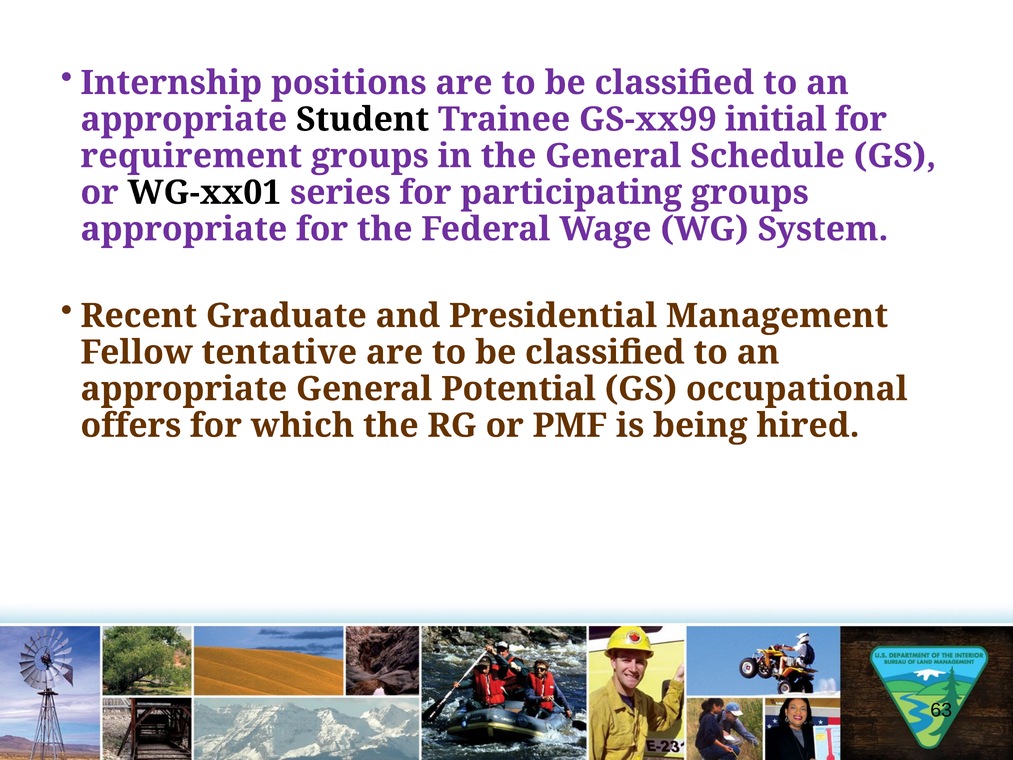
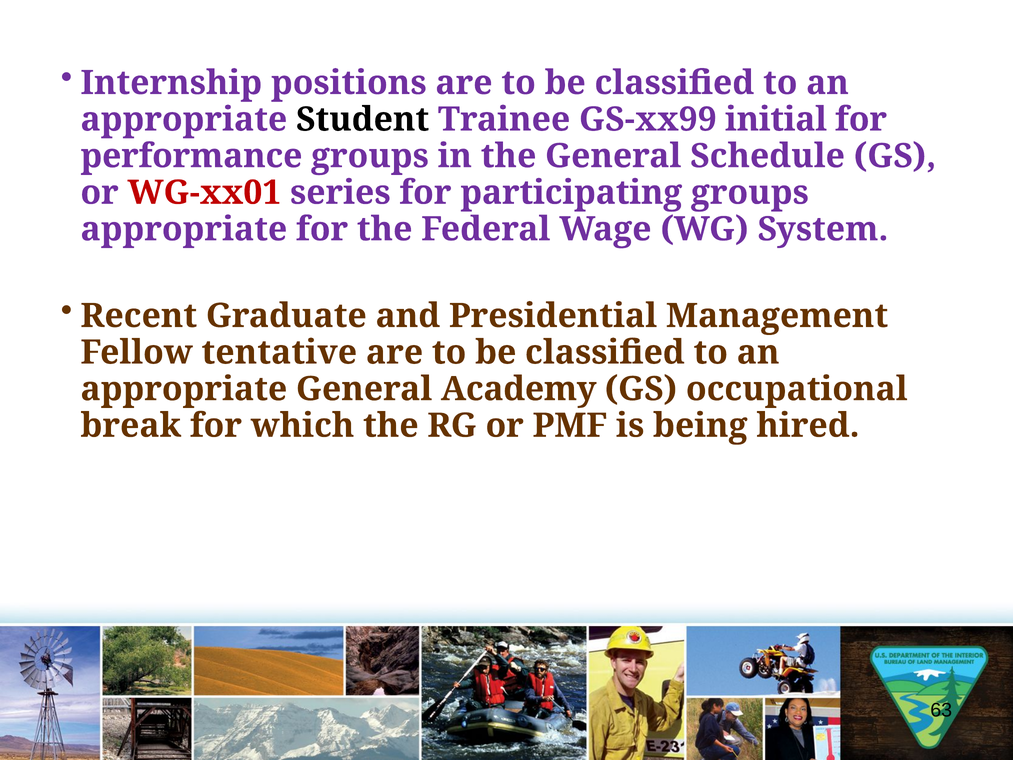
requirement: requirement -> performance (191, 156)
WG-xx01 colour: black -> red (204, 193)
Potential: Potential -> Academy (519, 389)
offers: offers -> break (131, 425)
